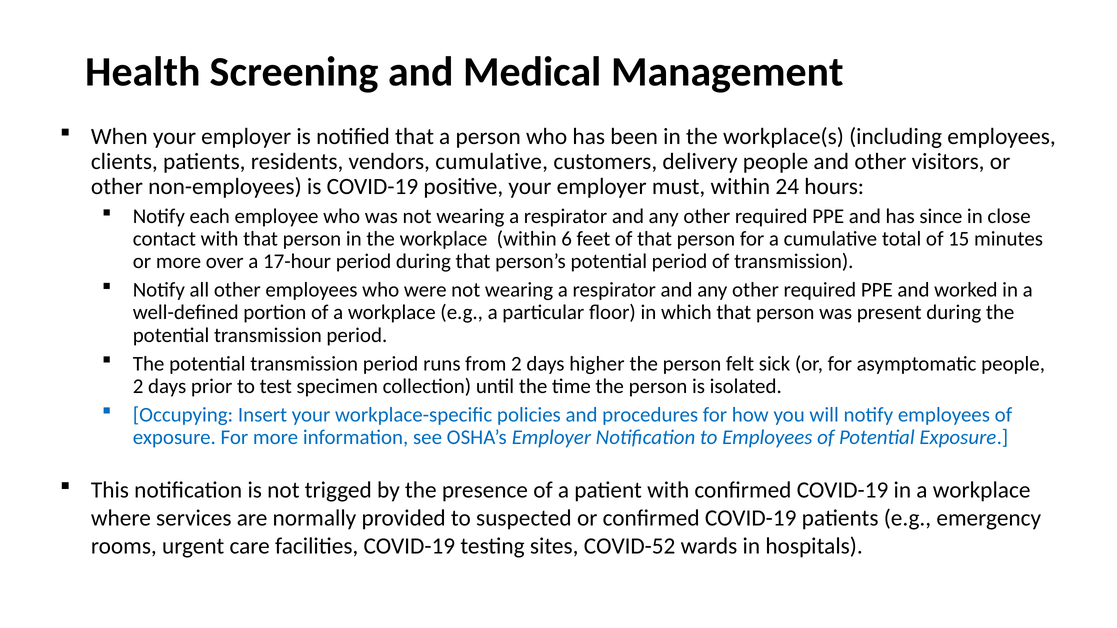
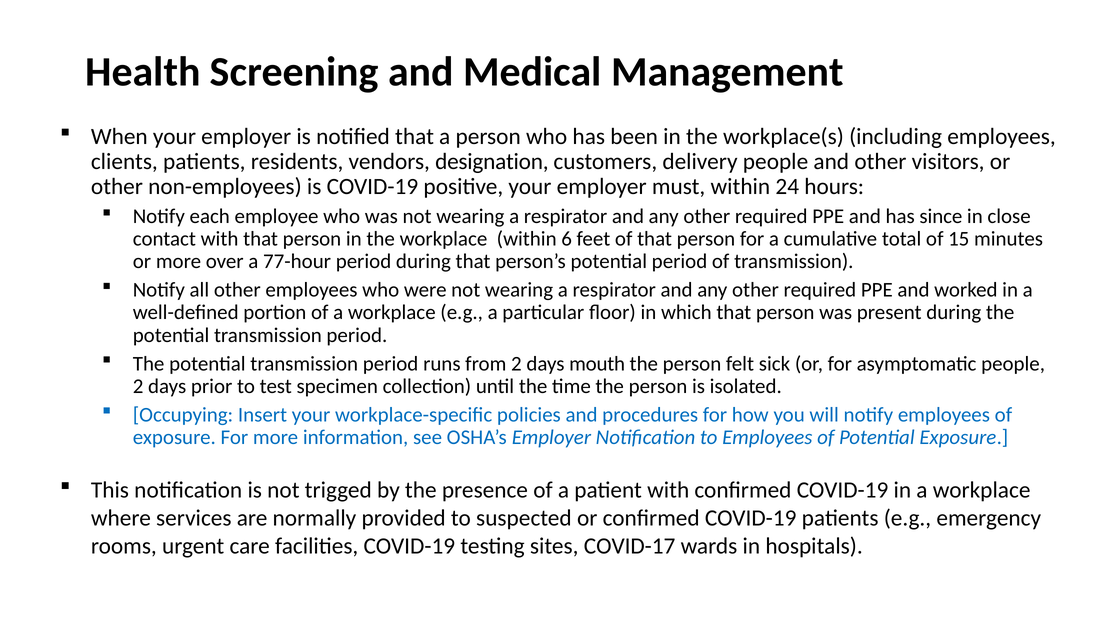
vendors cumulative: cumulative -> designation (492, 162)
17-hour: 17-hour -> 77-hour (297, 262)
higher: higher -> mouth (597, 364)
COVID-52: COVID-52 -> COVID-17 (630, 546)
